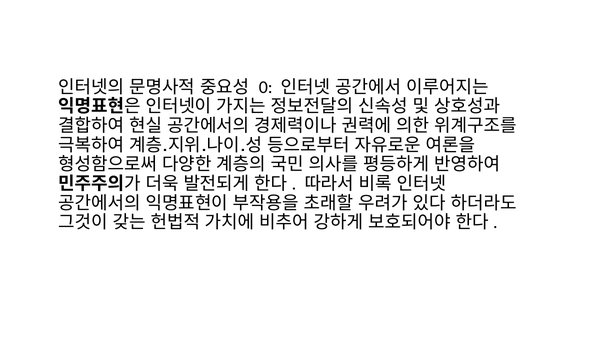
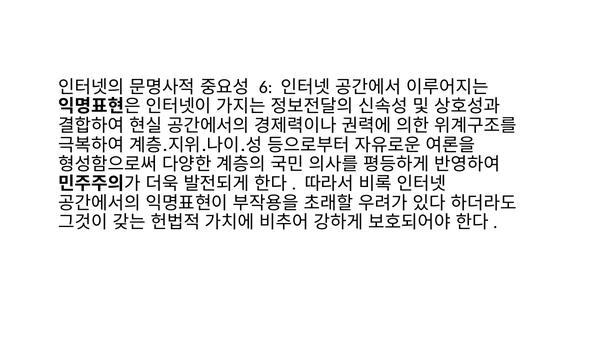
0: 0 -> 6 (266, 87)
